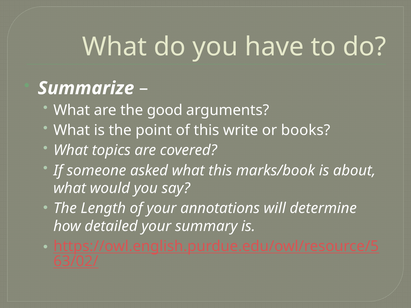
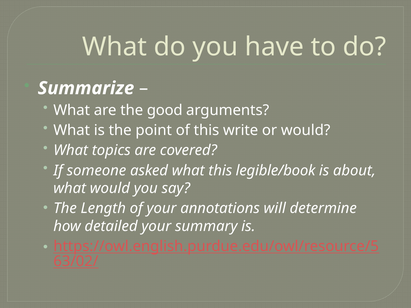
or books: books -> would (306, 130)
marks/book: marks/book -> legible/book (276, 171)
